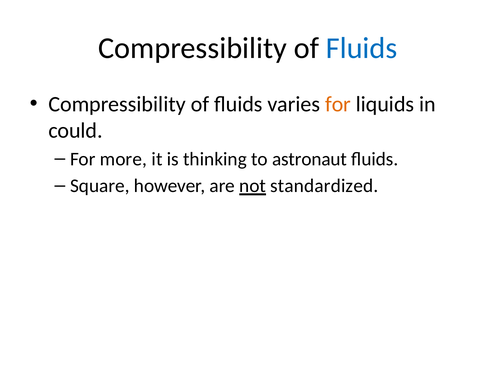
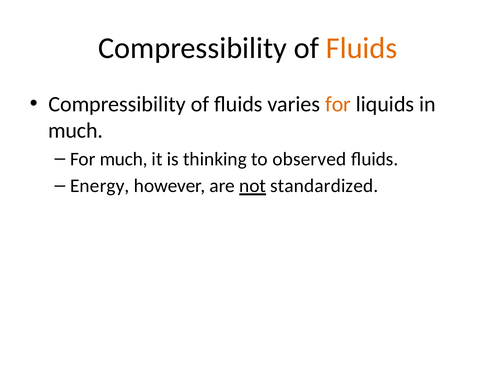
Fluids colour: blue -> orange (362, 48)
could: could -> much (76, 131)
For more: more -> much (124, 159)
astronaut: astronaut -> observed (309, 159)
Square: Square -> Energy (100, 186)
